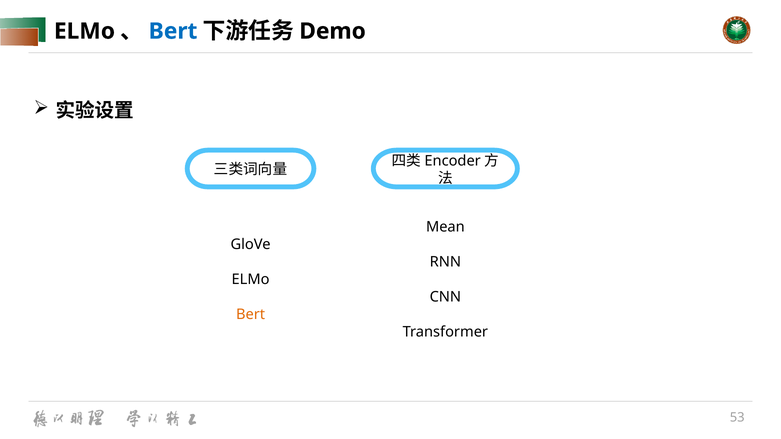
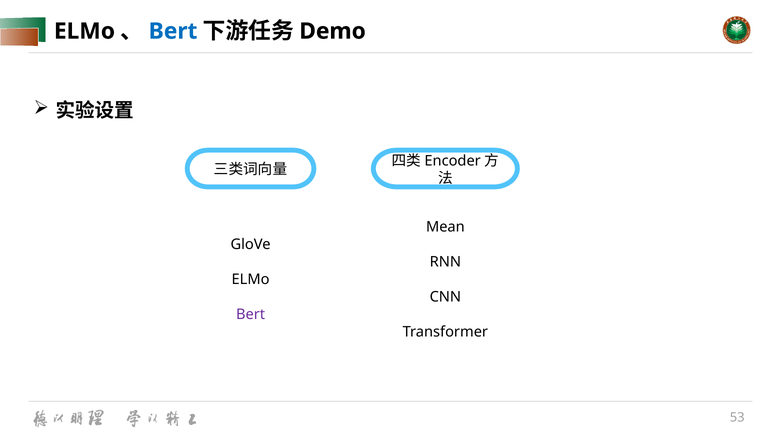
Bert colour: orange -> purple (251, 315)
